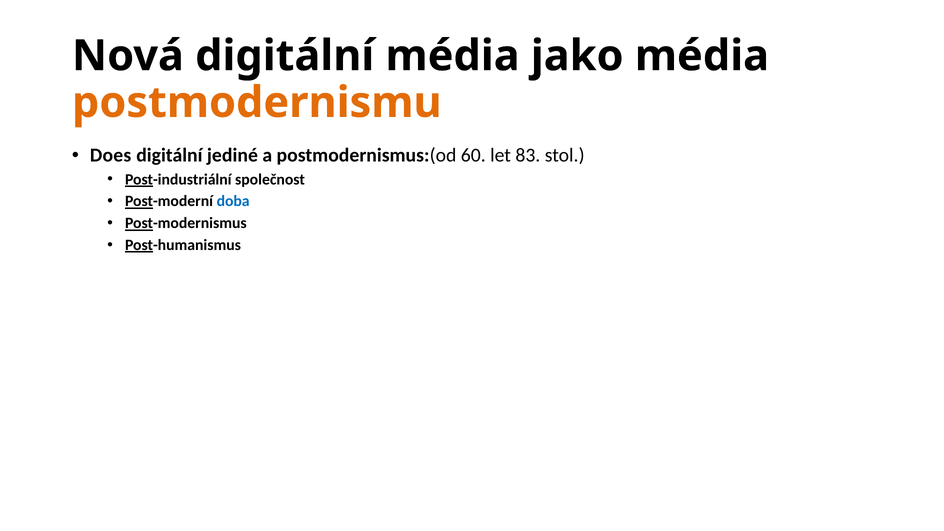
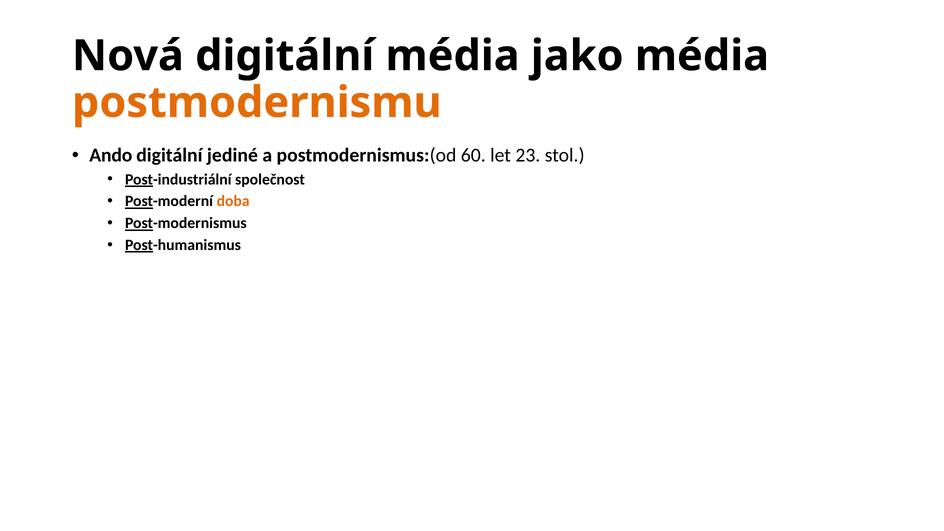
Does: Does -> Ando (111, 155)
83: 83 -> 23 (528, 155)
doba colour: blue -> orange (233, 201)
